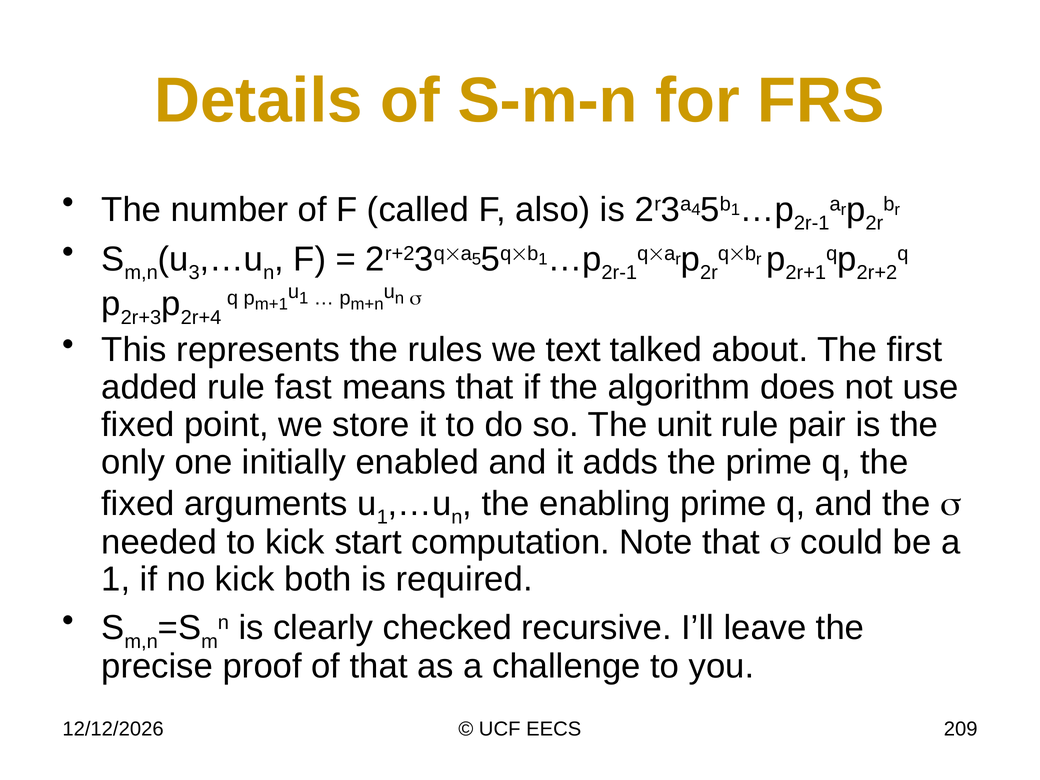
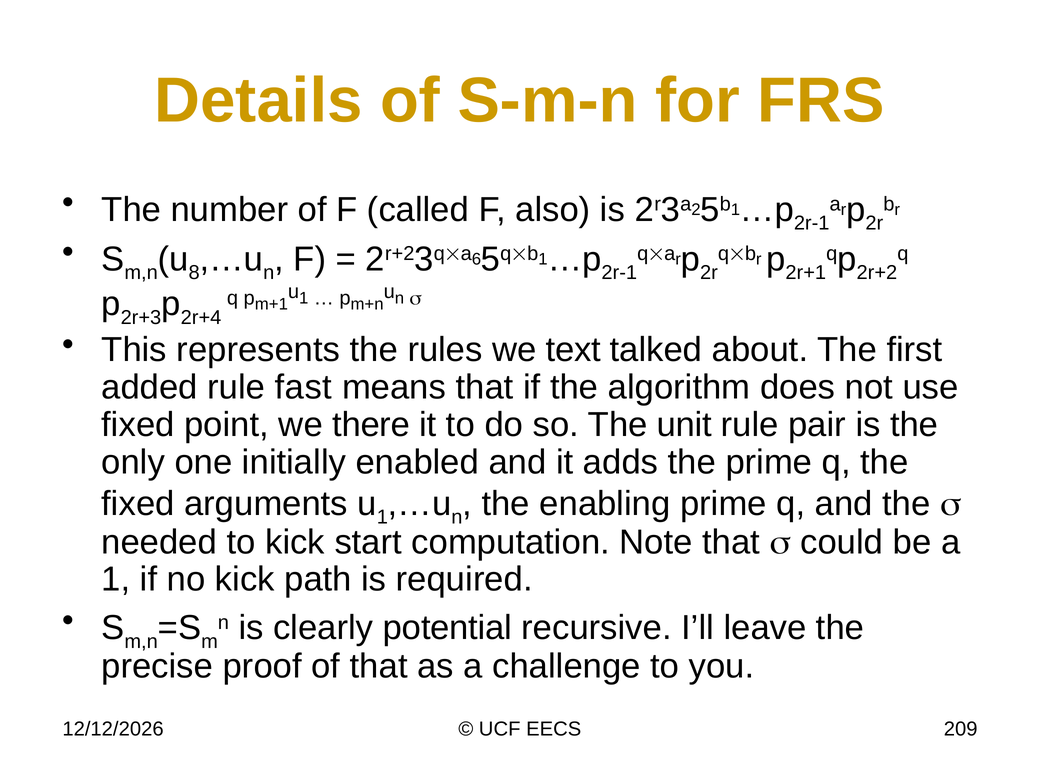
4: 4 -> 2 (696, 210)
3: 3 -> 8 (194, 273)
5: 5 -> 6 (476, 259)
store: store -> there (371, 425)
both: both -> path (318, 580)
checked: checked -> potential (447, 628)
